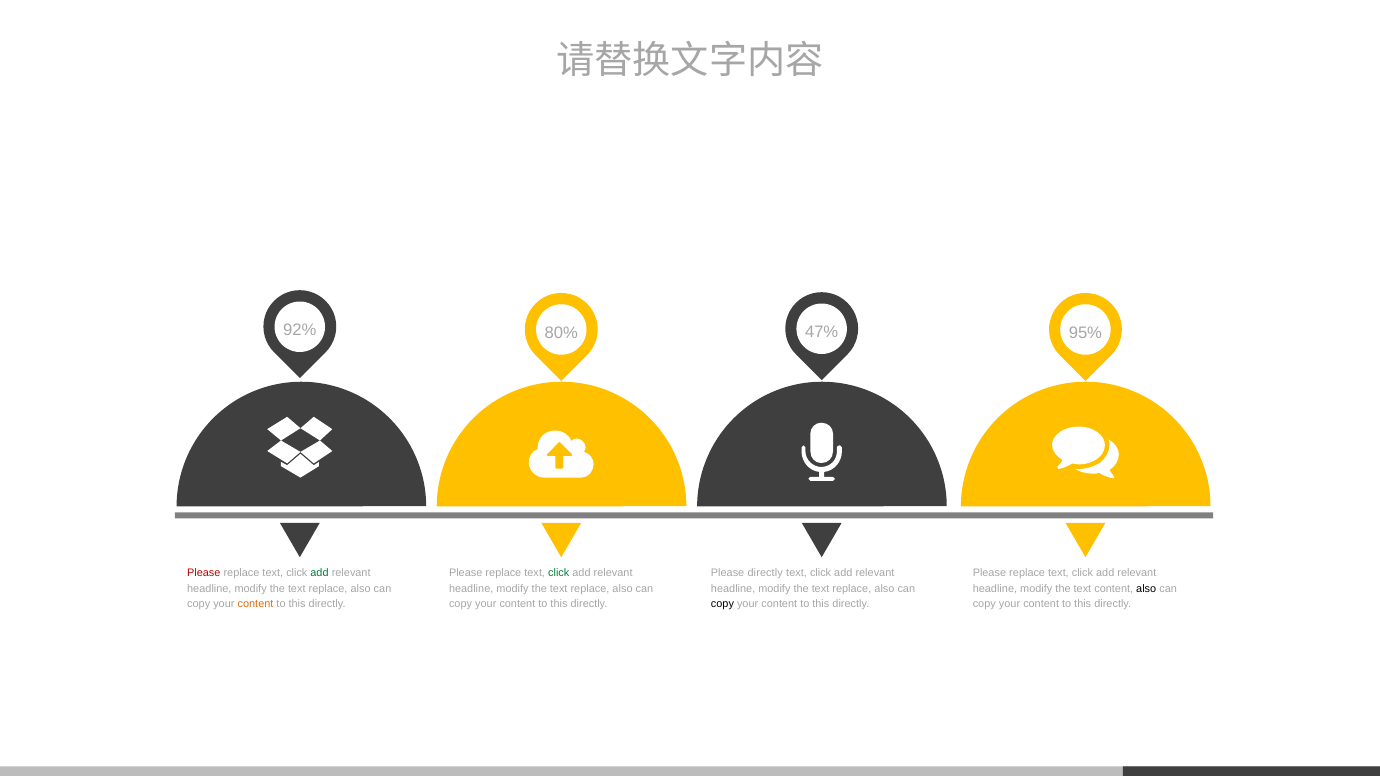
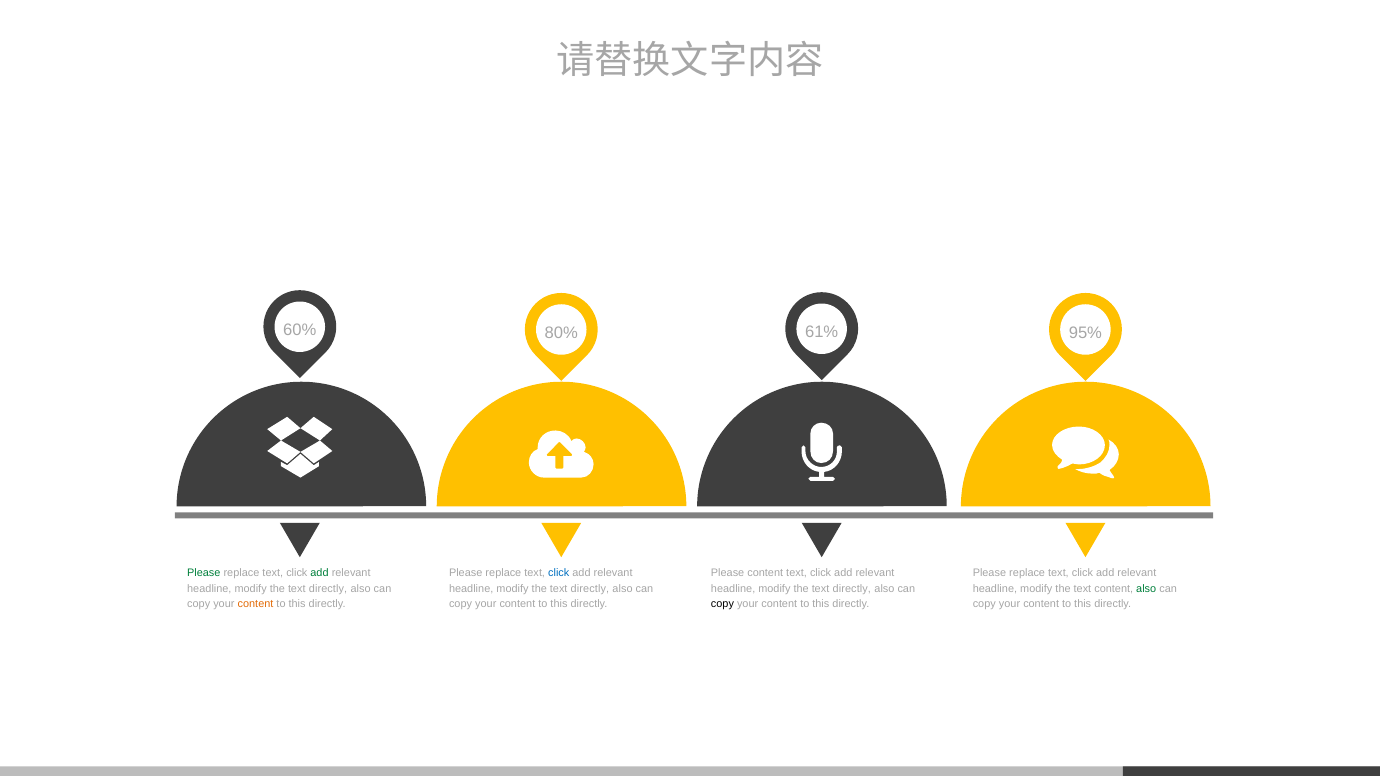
92%: 92% -> 60% (300, 330)
47%: 47% -> 61% (822, 332)
Please colour: red -> green (204, 573)
click colour: green -> blue (559, 573)
Please directly: directly -> content (765, 573)
replace: replace -> directly (328, 589)
replace: replace -> directly (590, 589)
replace: replace -> directly (852, 589)
also colour: black -> green (1146, 589)
